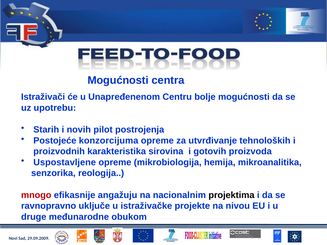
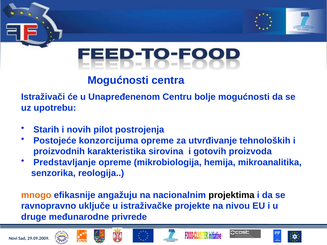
Uspostavljene: Uspostavljene -> Predstavljanje (65, 163)
mnogo colour: red -> orange (36, 195)
obukom: obukom -> privrede (129, 217)
